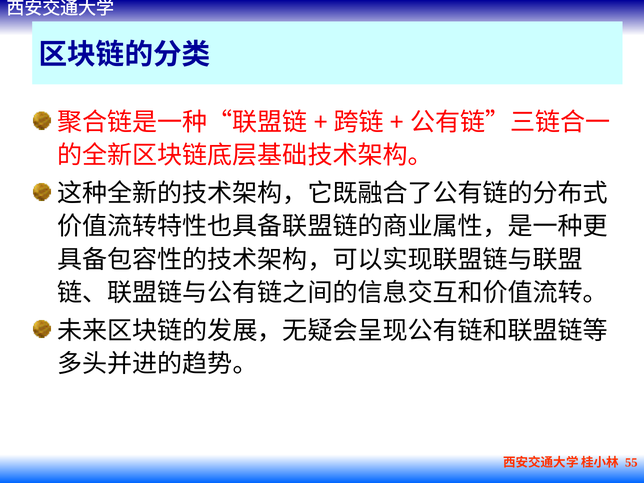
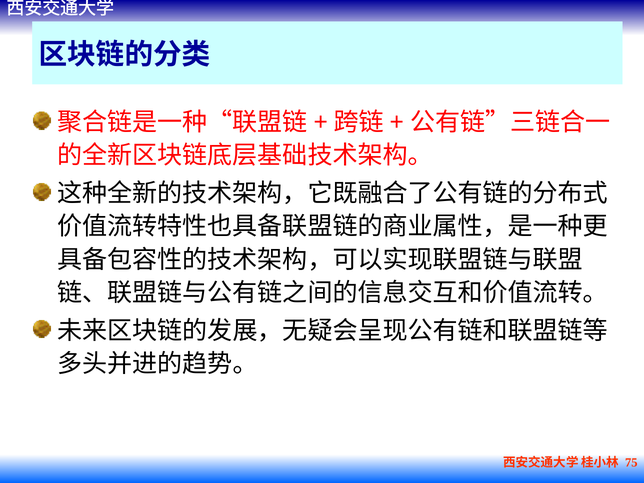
55: 55 -> 75 (631, 462)
